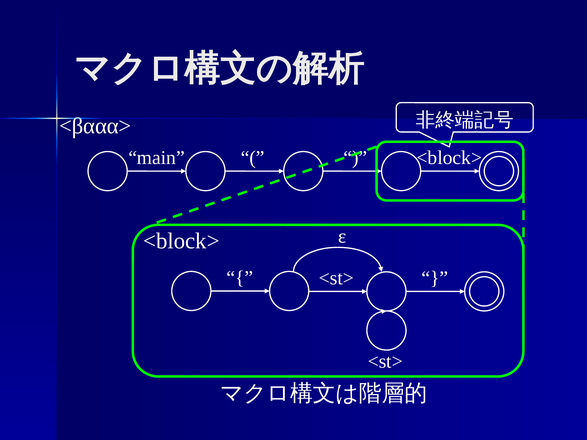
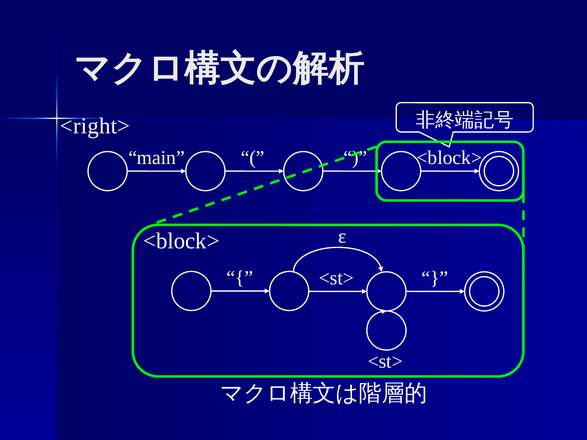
<βααα>: <βααα> -> <right> (95, 126)
